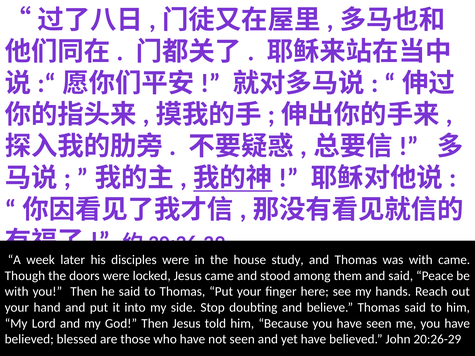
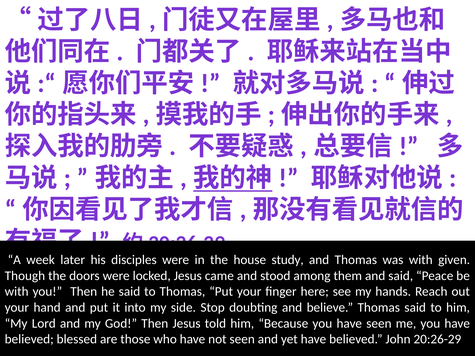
with came: came -> given (454, 260)
